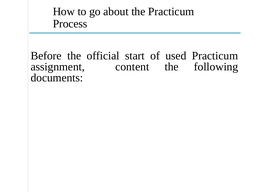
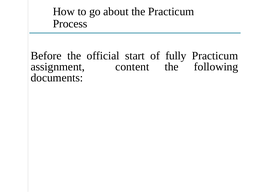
used: used -> fully (176, 56)
